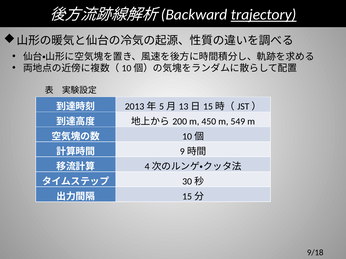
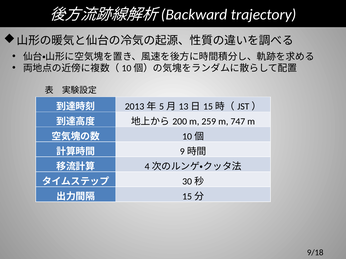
trajectory underline: present -> none (264, 15)
450: 450 -> 259 (209, 122)
549: 549 -> 747 (238, 122)
